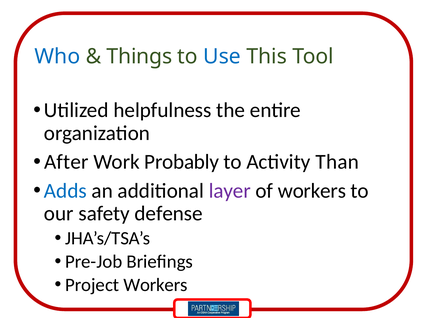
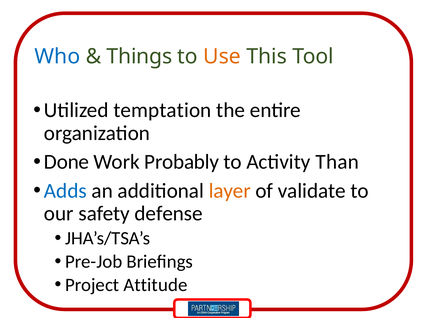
Use colour: blue -> orange (222, 57)
helpfulness: helpfulness -> temptation (162, 110)
After: After -> Done (67, 162)
layer colour: purple -> orange (230, 191)
of workers: workers -> validate (312, 191)
Project Workers: Workers -> Attitude (155, 285)
